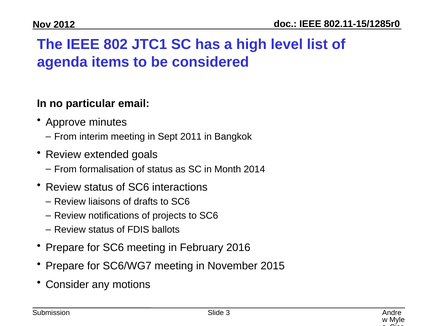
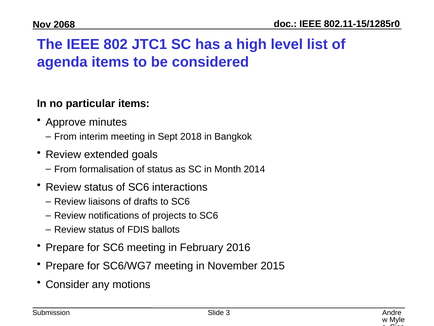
2012: 2012 -> 2068 (64, 25)
particular email: email -> items (134, 103)
2011: 2011 -> 2018 (191, 137)
